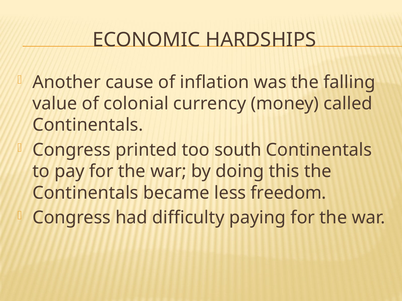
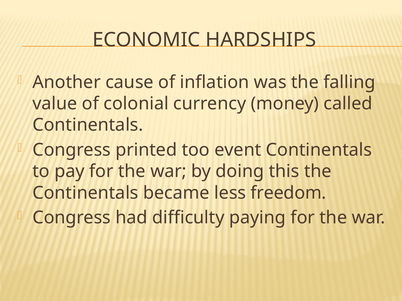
south: south -> event (238, 150)
